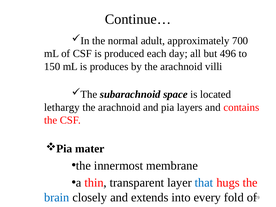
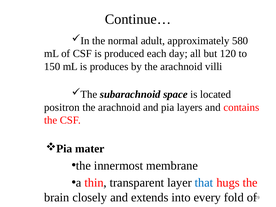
700: 700 -> 580 (240, 41)
496: 496 -> 120 (228, 54)
lethargy: lethargy -> positron (62, 107)
brain colour: blue -> black (57, 197)
